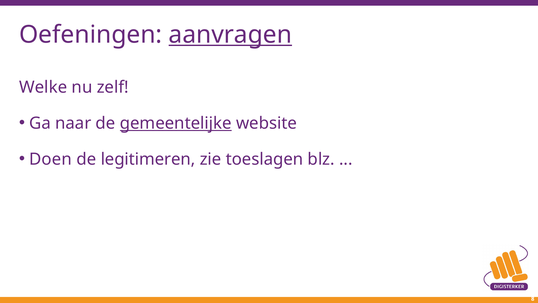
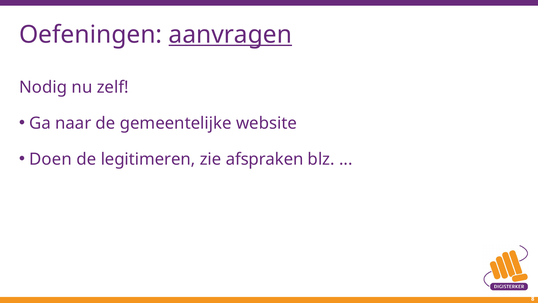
Welke: Welke -> Nodig (43, 87)
gemeentelijke underline: present -> none (176, 123)
toeslagen: toeslagen -> afspraken (265, 159)
